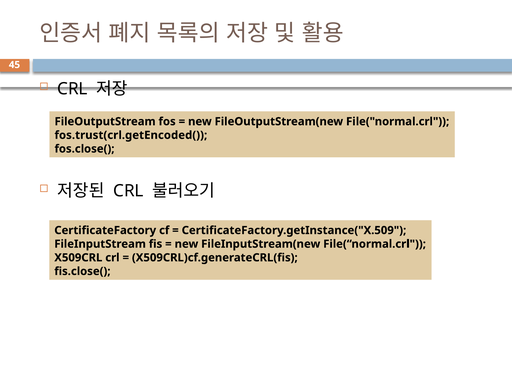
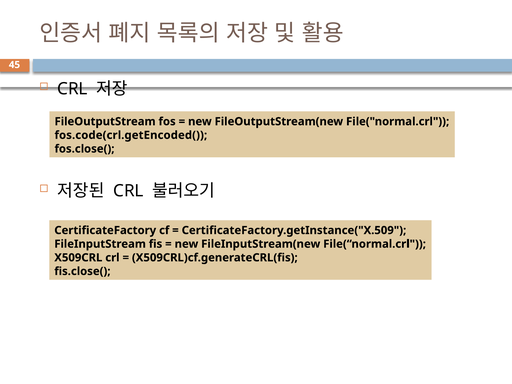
fos.trust(crl.getEncoded(: fos.trust(crl.getEncoded( -> fos.code(crl.getEncoded( (131, 135)
